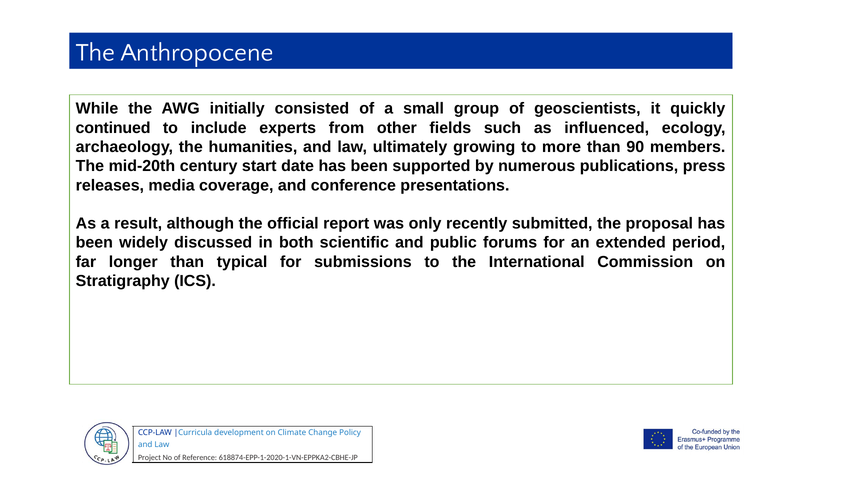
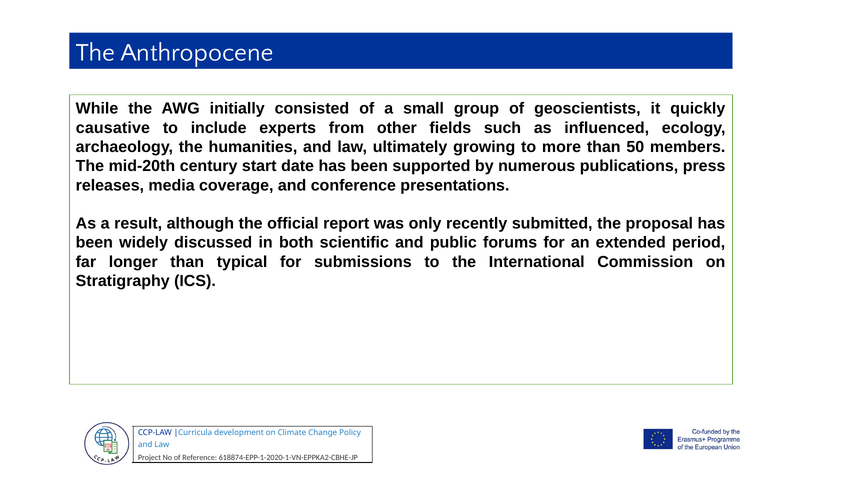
continued: continued -> causative (113, 128)
90: 90 -> 50 (635, 147)
